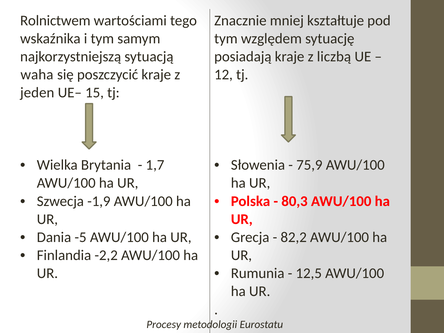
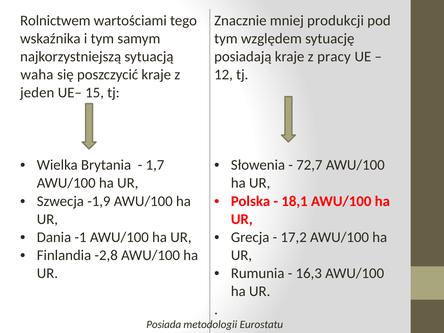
kształtuje: kształtuje -> produkcji (336, 21)
liczbą: liczbą -> pracy (334, 57)
75,9: 75,9 -> 72,7 (309, 165)
80,3: 80,3 -> 18,1 (295, 201)
-5: -5 -> -1 (81, 237)
82,2: 82,2 -> 17,2 (294, 237)
-2,2: -2,2 -> -2,8 (106, 255)
12,5: 12,5 -> 16,3 (309, 273)
Procesy: Procesy -> Posiada (164, 325)
